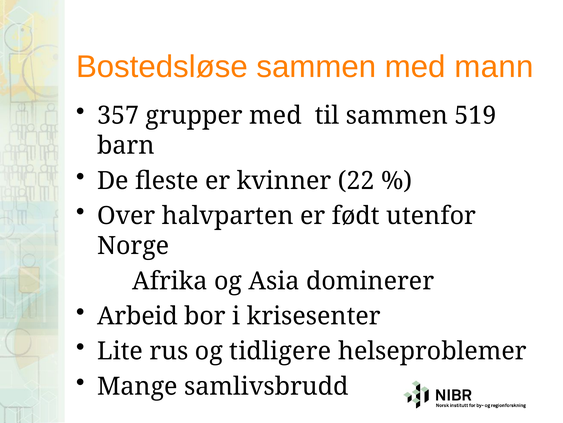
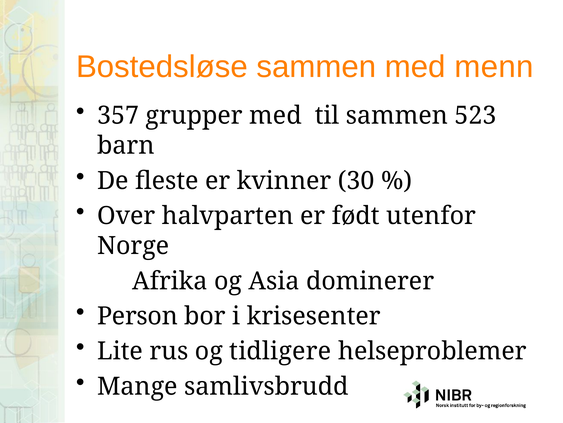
mann: mann -> menn (494, 67)
519: 519 -> 523 (476, 115)
22: 22 -> 30 (356, 181)
Arbeid: Arbeid -> Person (138, 316)
